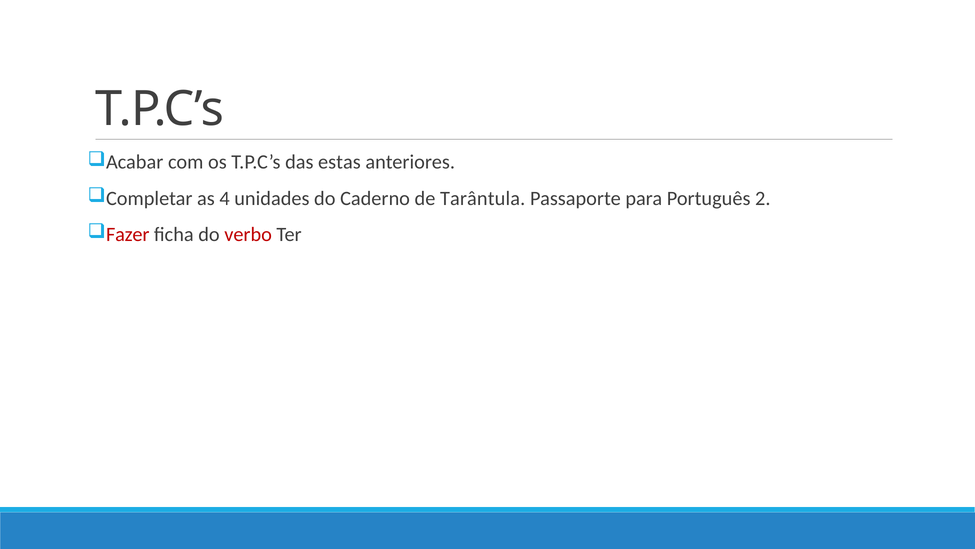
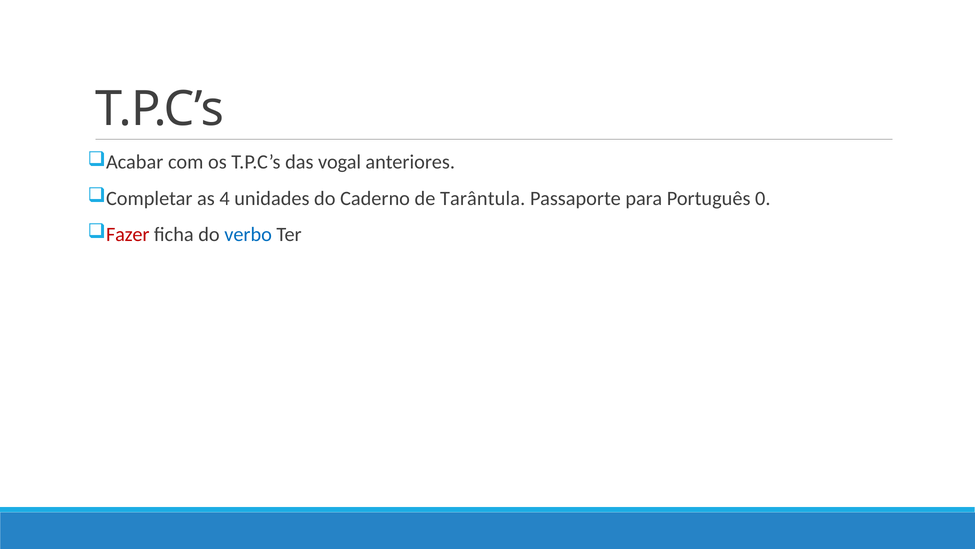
estas: estas -> vogal (340, 162)
2: 2 -> 0 (763, 198)
verbo colour: red -> blue (248, 234)
